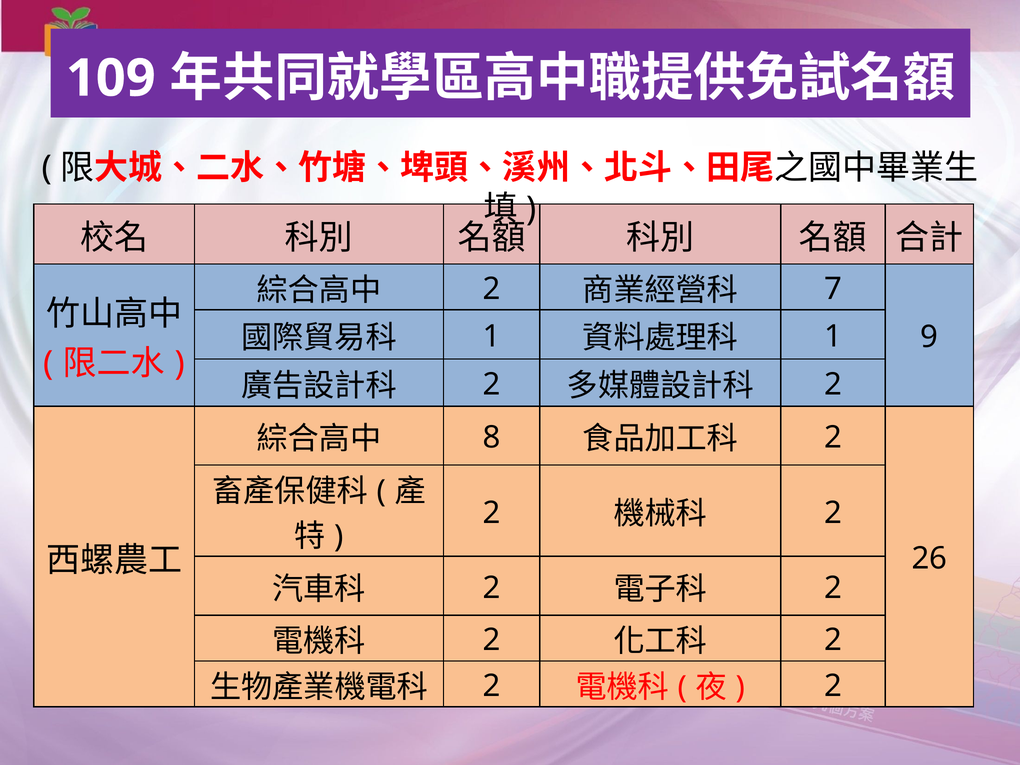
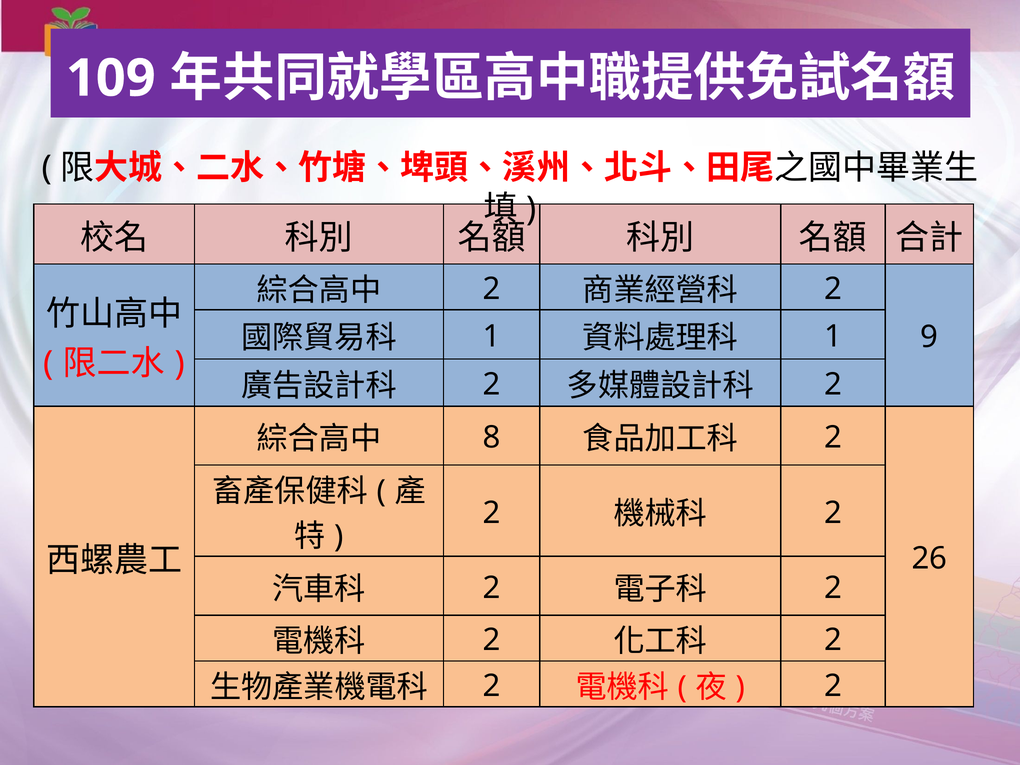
7: 7 -> 2 (833, 289)
